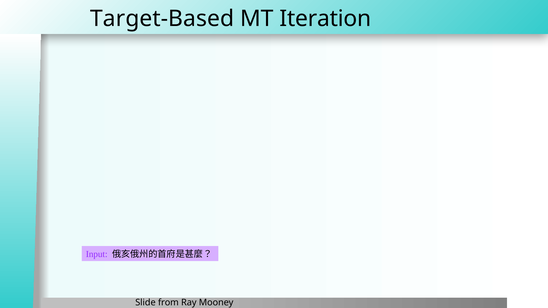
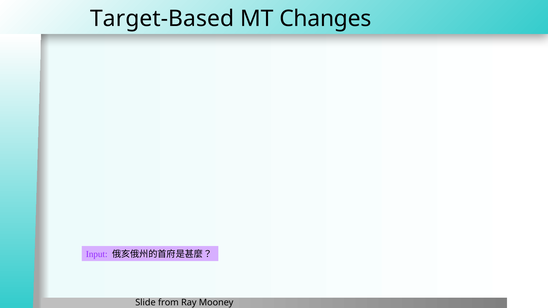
Iteration: Iteration -> Changes (325, 19)
